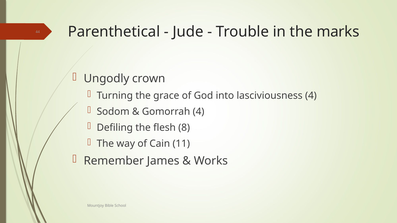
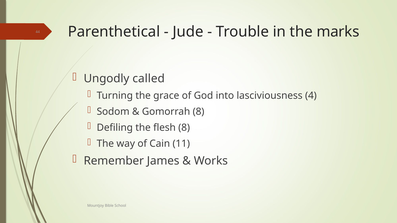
crown: crown -> called (149, 79)
Gomorrah 4: 4 -> 8 (199, 112)
